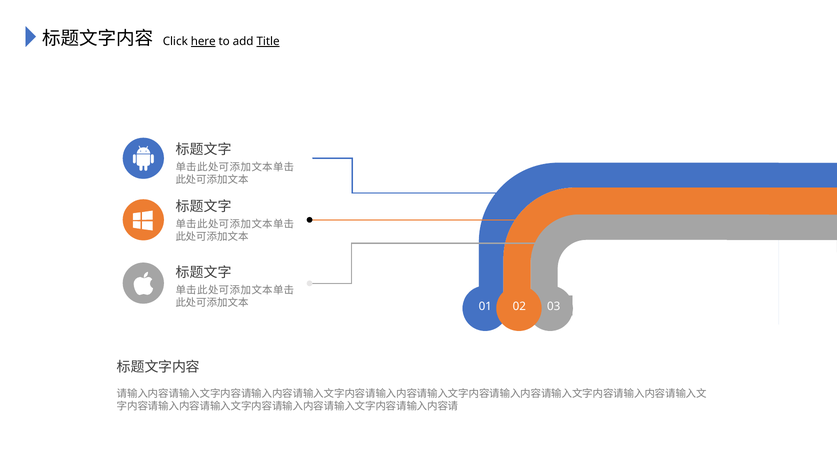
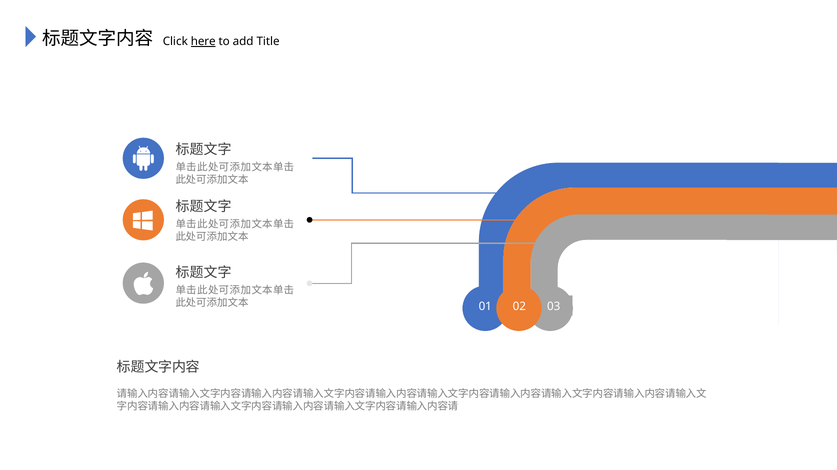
Title underline: present -> none (268, 42)
